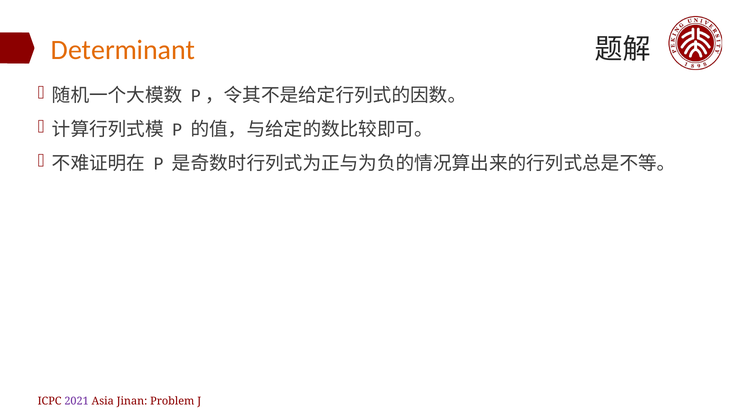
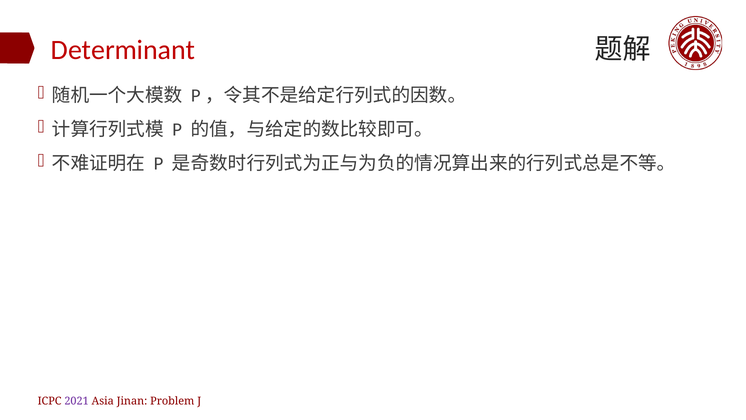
Determinant colour: orange -> red (123, 50)
